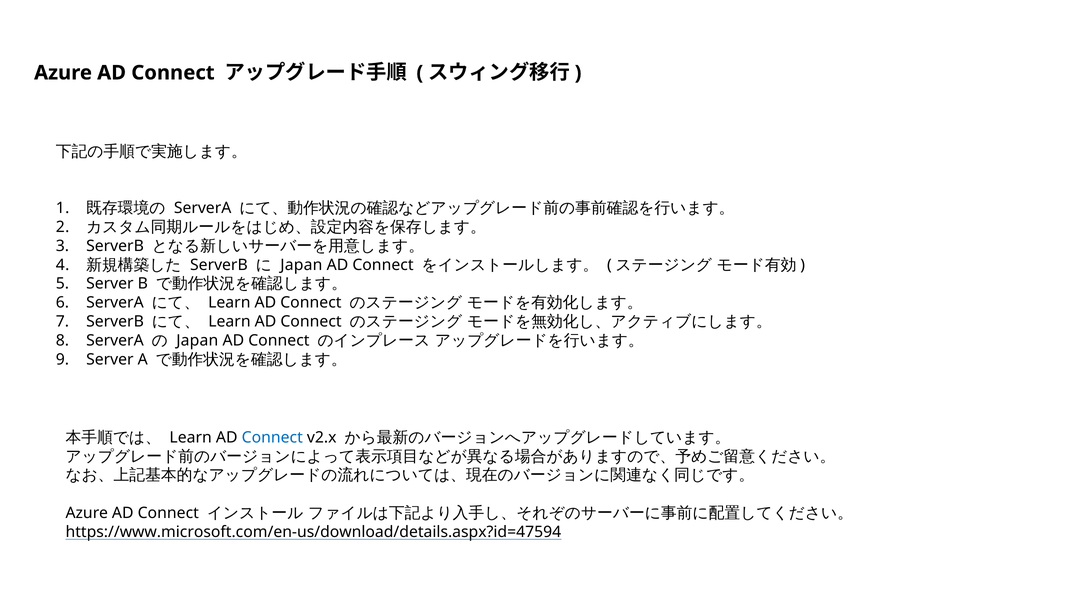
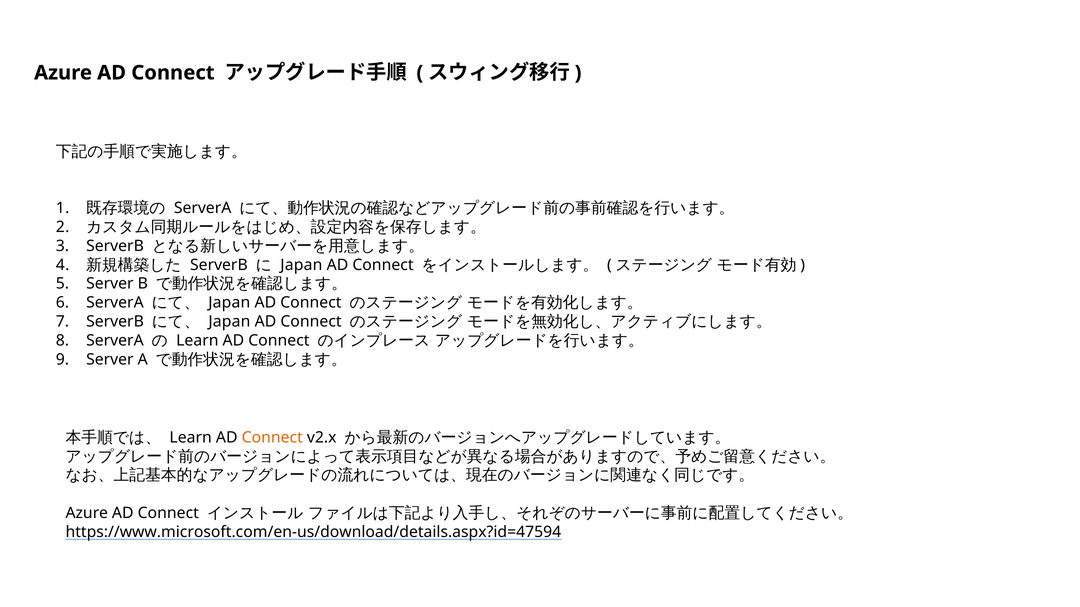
Learn: Learn -> Japan (229, 303)
Learn: Learn -> Japan (229, 322)
Japan: Japan -> Learn (197, 341)
Connect colour: blue -> orange (272, 438)
